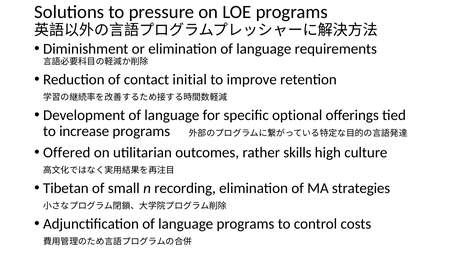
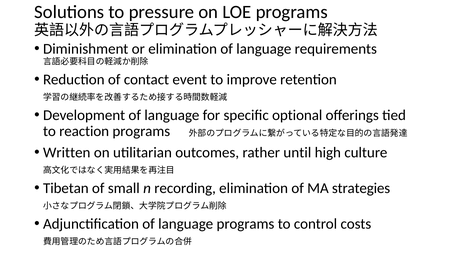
initial: initial -> event (190, 80)
increase: increase -> reaction (84, 131)
Offered: Offered -> Written (67, 153)
skills: skills -> until (297, 153)
